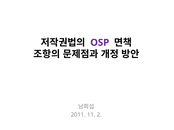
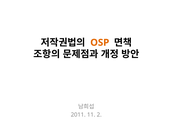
OSP colour: purple -> orange (100, 43)
